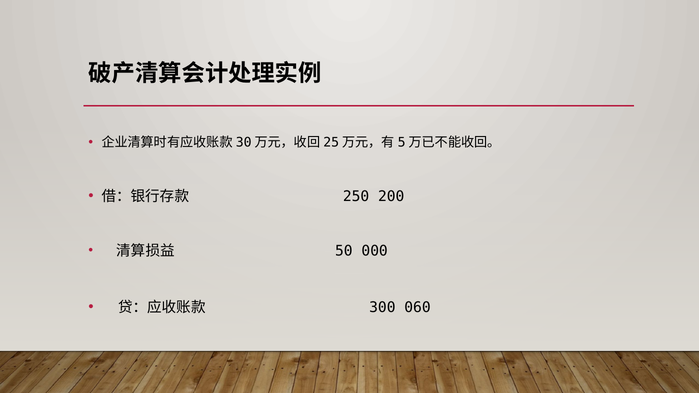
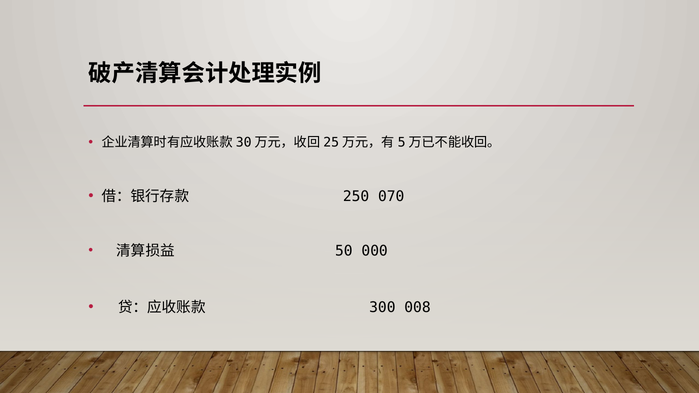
200: 200 -> 070 (391, 196)
060: 060 -> 008 (417, 307)
